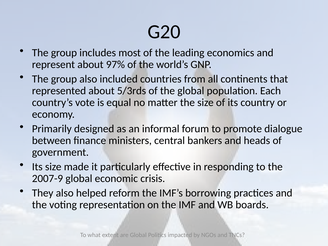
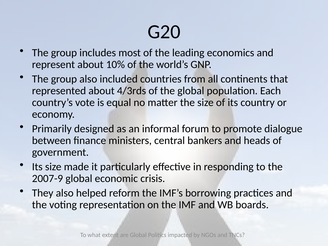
97%: 97% -> 10% (115, 65)
5/3rds: 5/3rds -> 4/3rds (132, 91)
